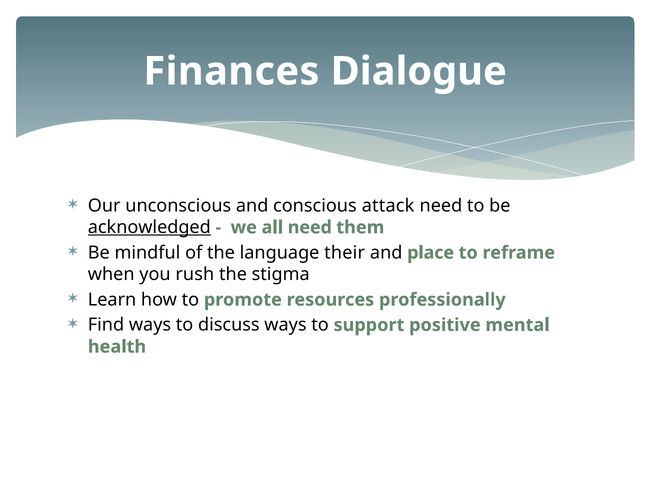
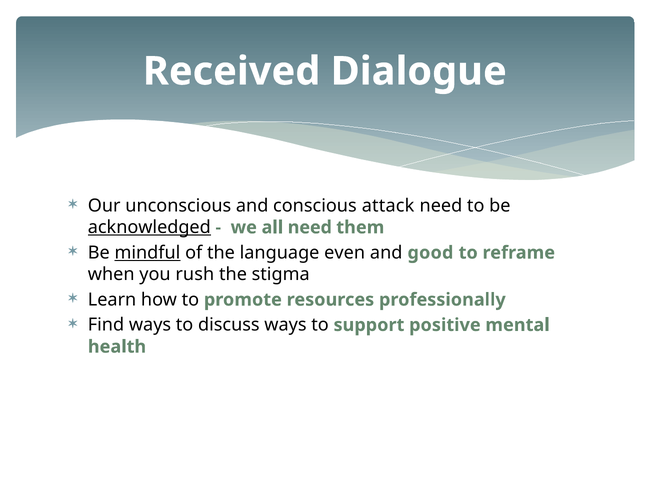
Finances: Finances -> Received (232, 71)
mindful underline: none -> present (147, 252)
their: their -> even (345, 252)
place: place -> good (430, 252)
